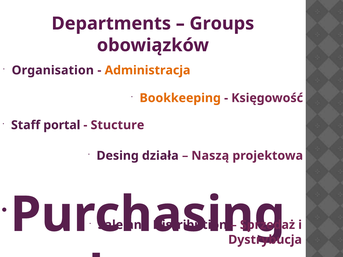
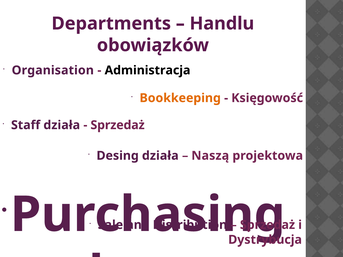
Groups: Groups -> Handlu (222, 24)
Administracja colour: orange -> black (148, 70)
Staff portal: portal -> działa (62, 125)
Stucture: Stucture -> Sprzedaż (118, 125)
